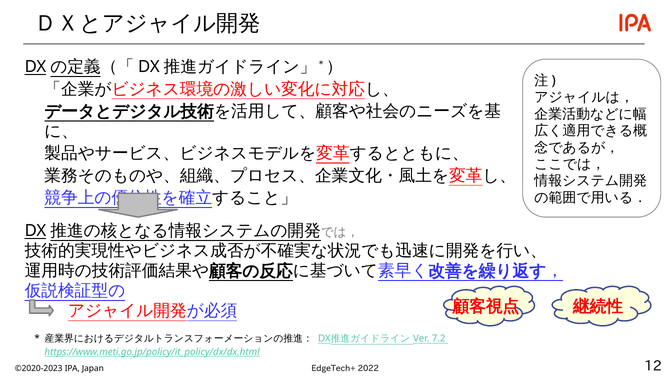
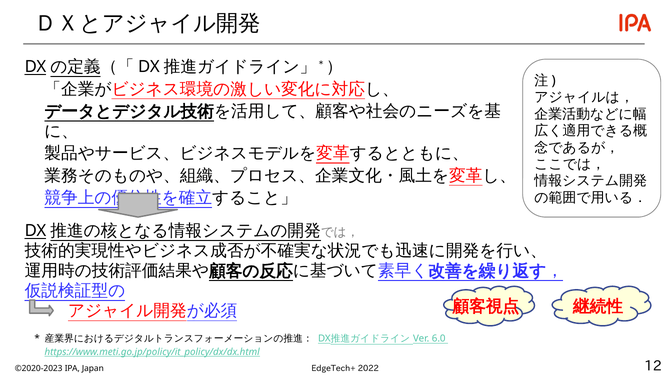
7.2: 7.2 -> 6.0 (439, 338)
